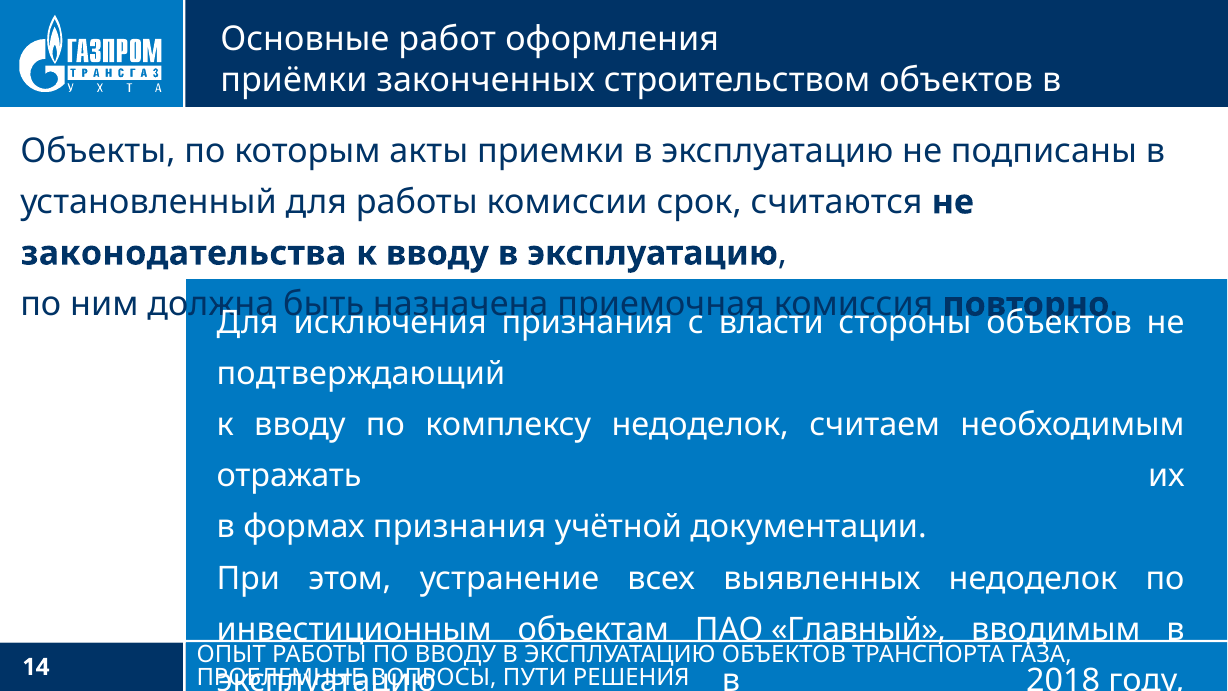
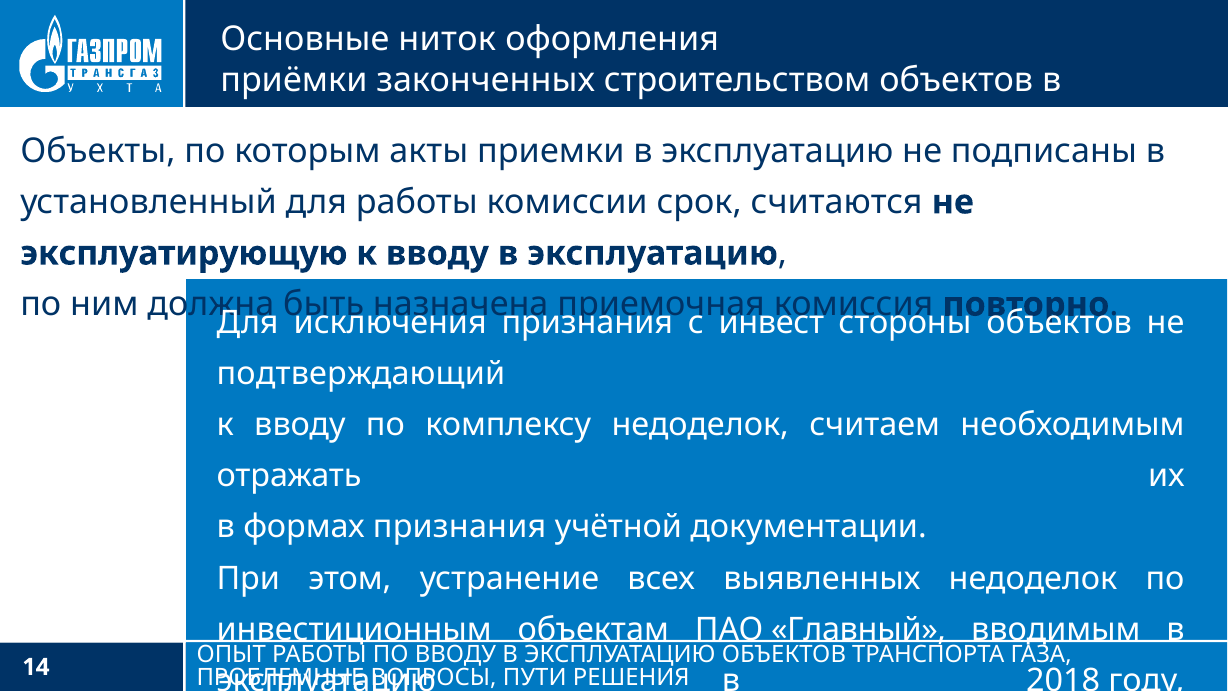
работ: работ -> ниток (447, 39)
законодательства: законодательства -> эксплуатирующую (184, 253)
власти: власти -> инвест (771, 322)
